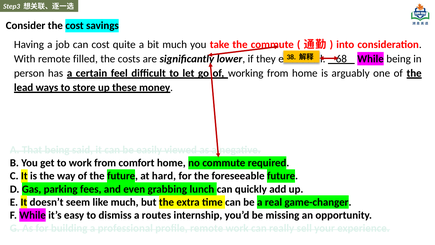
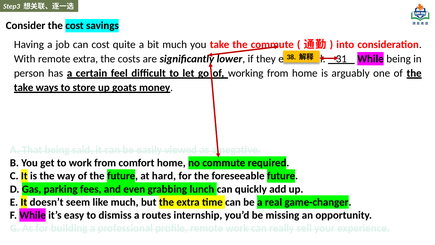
remote filled: filled -> extra (85, 59)
68: 68 -> 31 (341, 59)
lead: lead -> take (24, 88)
these: these -> goats (124, 88)
